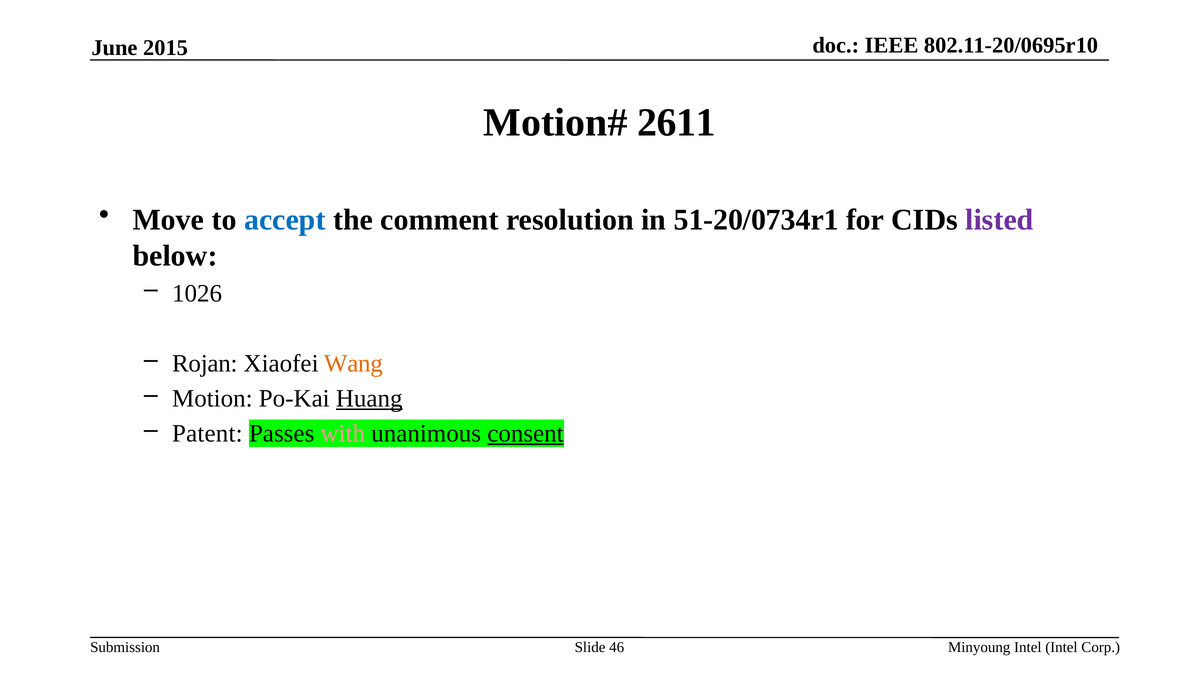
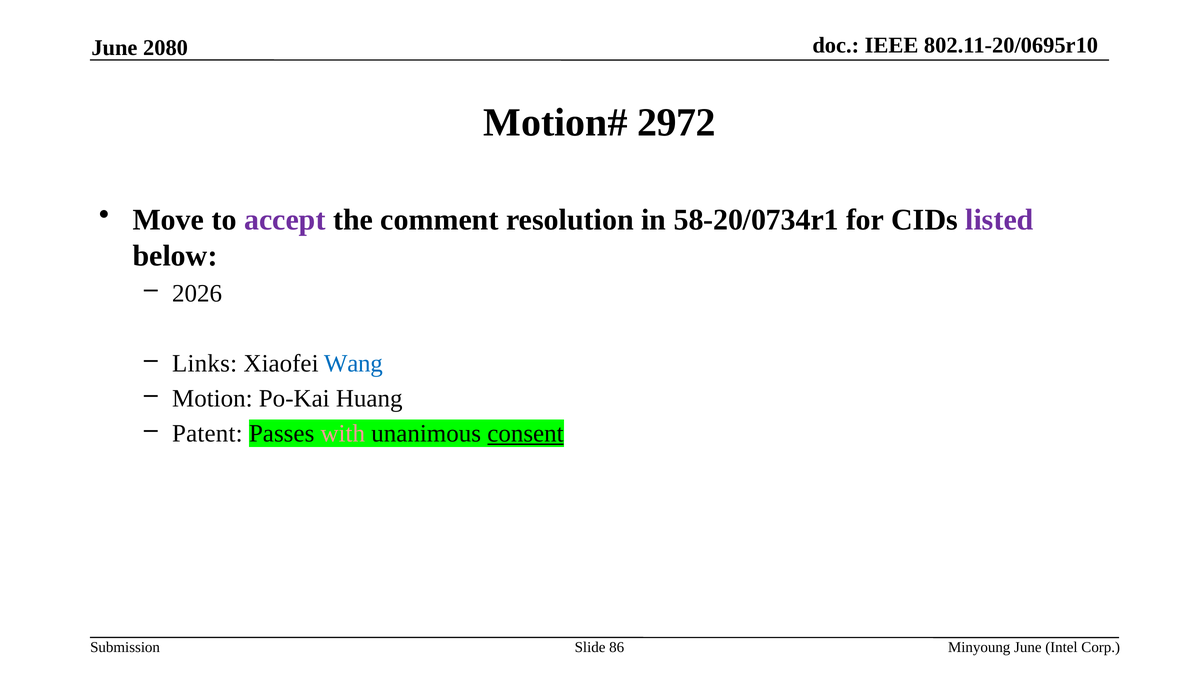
2015: 2015 -> 2080 (166, 48)
2611: 2611 -> 2972 (677, 123)
accept colour: blue -> purple (285, 219)
51-20/0734r1: 51-20/0734r1 -> 58-20/0734r1 (756, 219)
1026: 1026 -> 2026 (197, 293)
Rojan: Rojan -> Links (205, 363)
Wang colour: orange -> blue (353, 363)
Huang underline: present -> none (369, 398)
46: 46 -> 86 (617, 647)
Minyoung Intel: Intel -> June (1028, 647)
